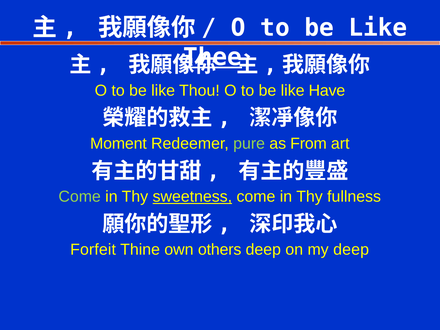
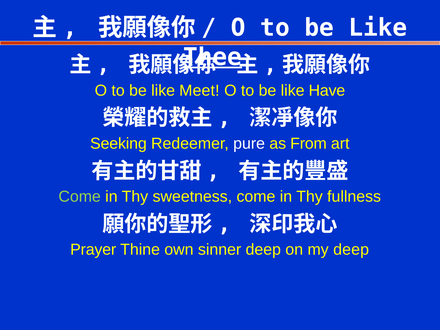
Thou: Thou -> Meet (199, 91)
Moment: Moment -> Seeking (118, 144)
pure colour: light green -> white (249, 144)
sweetness underline: present -> none (192, 197)
Forfeit: Forfeit -> Prayer (93, 250)
others: others -> sinner (220, 250)
